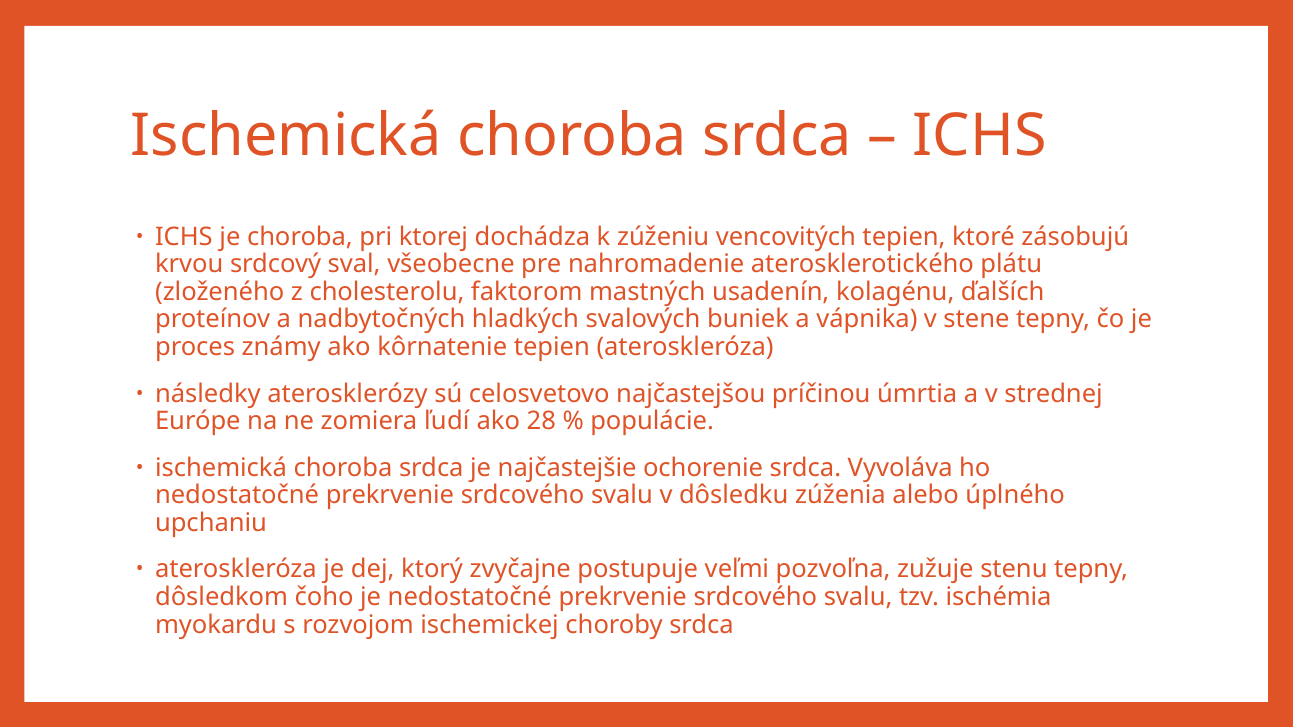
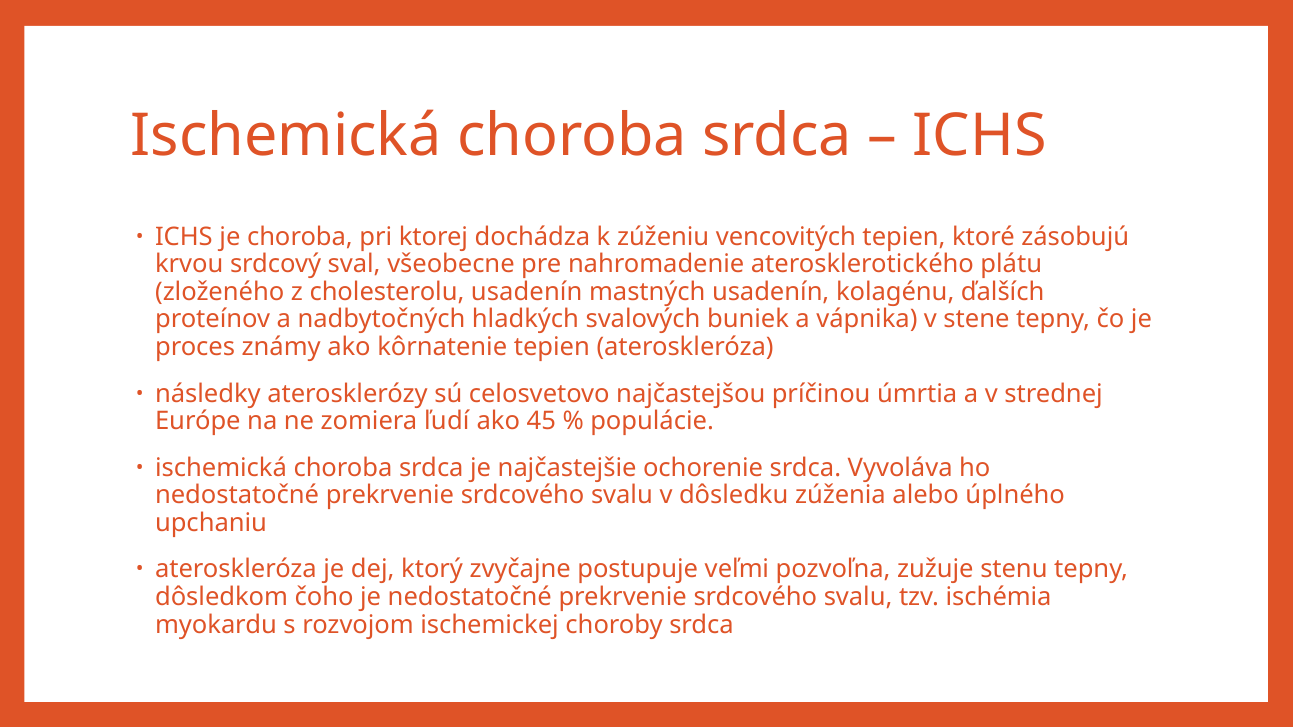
cholesterolu faktorom: faktorom -> usadenín (527, 292)
28: 28 -> 45 (541, 421)
